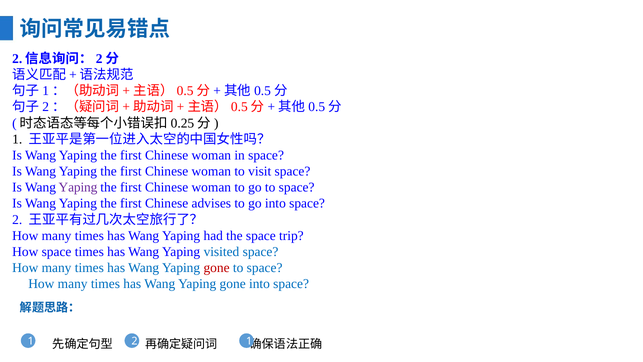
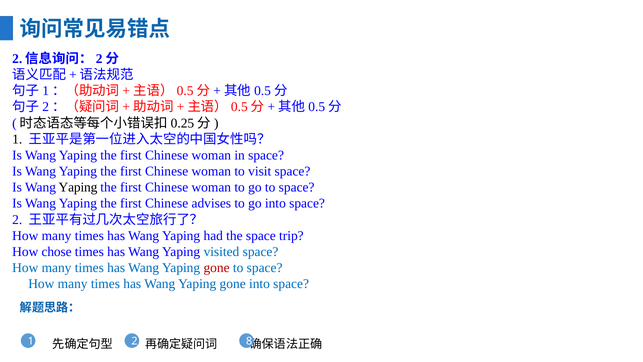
Yaping colour: purple -> black (78, 187)
How space: space -> chose (57, 252)
1 1: 1 -> 8 (249, 341)
